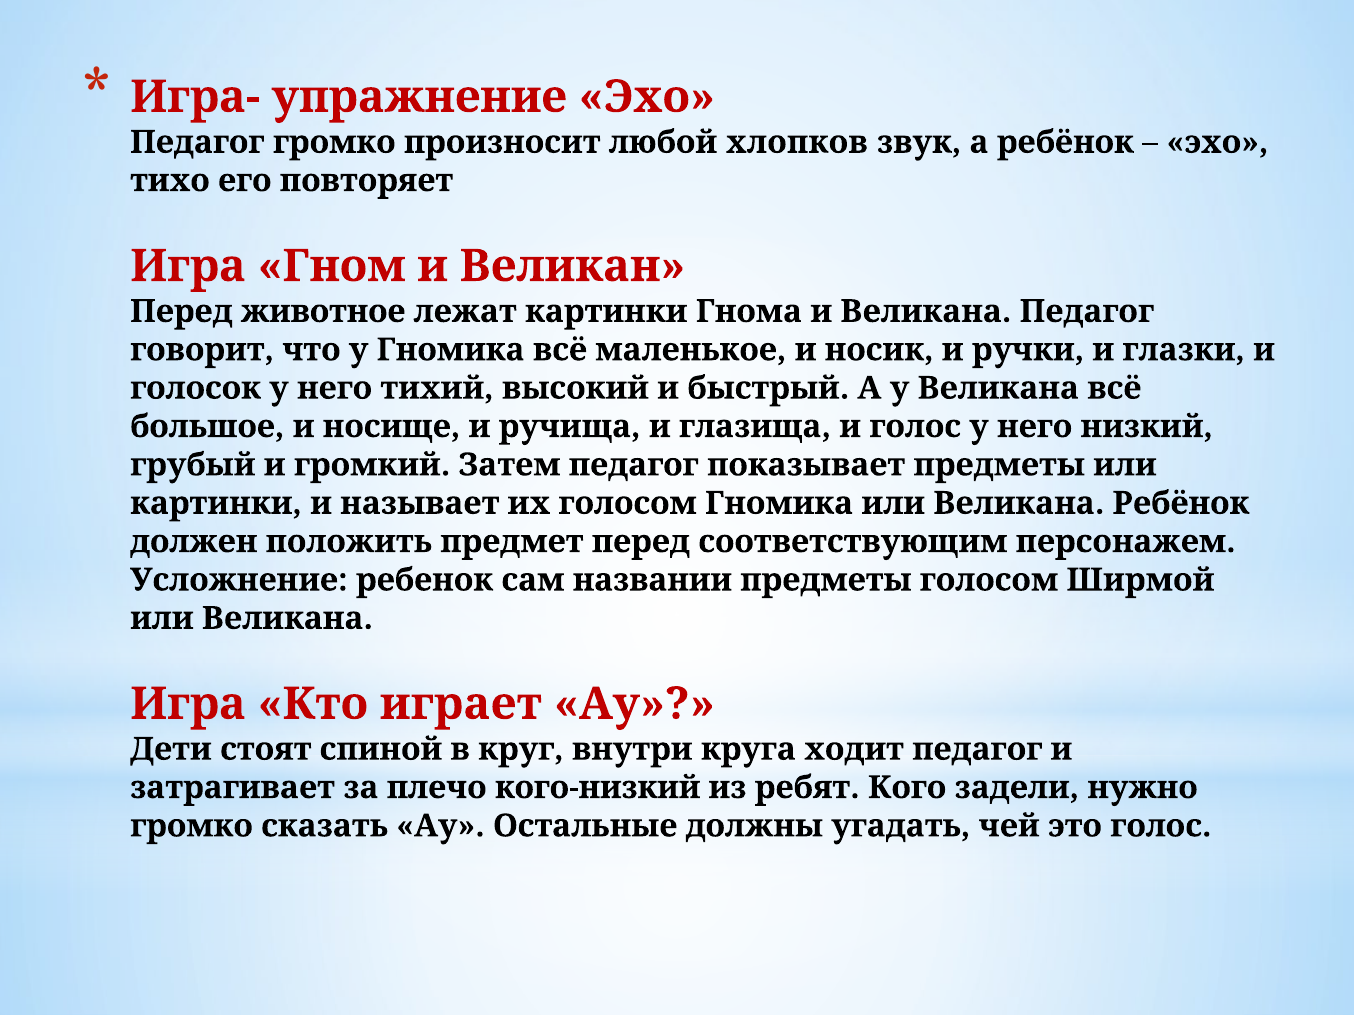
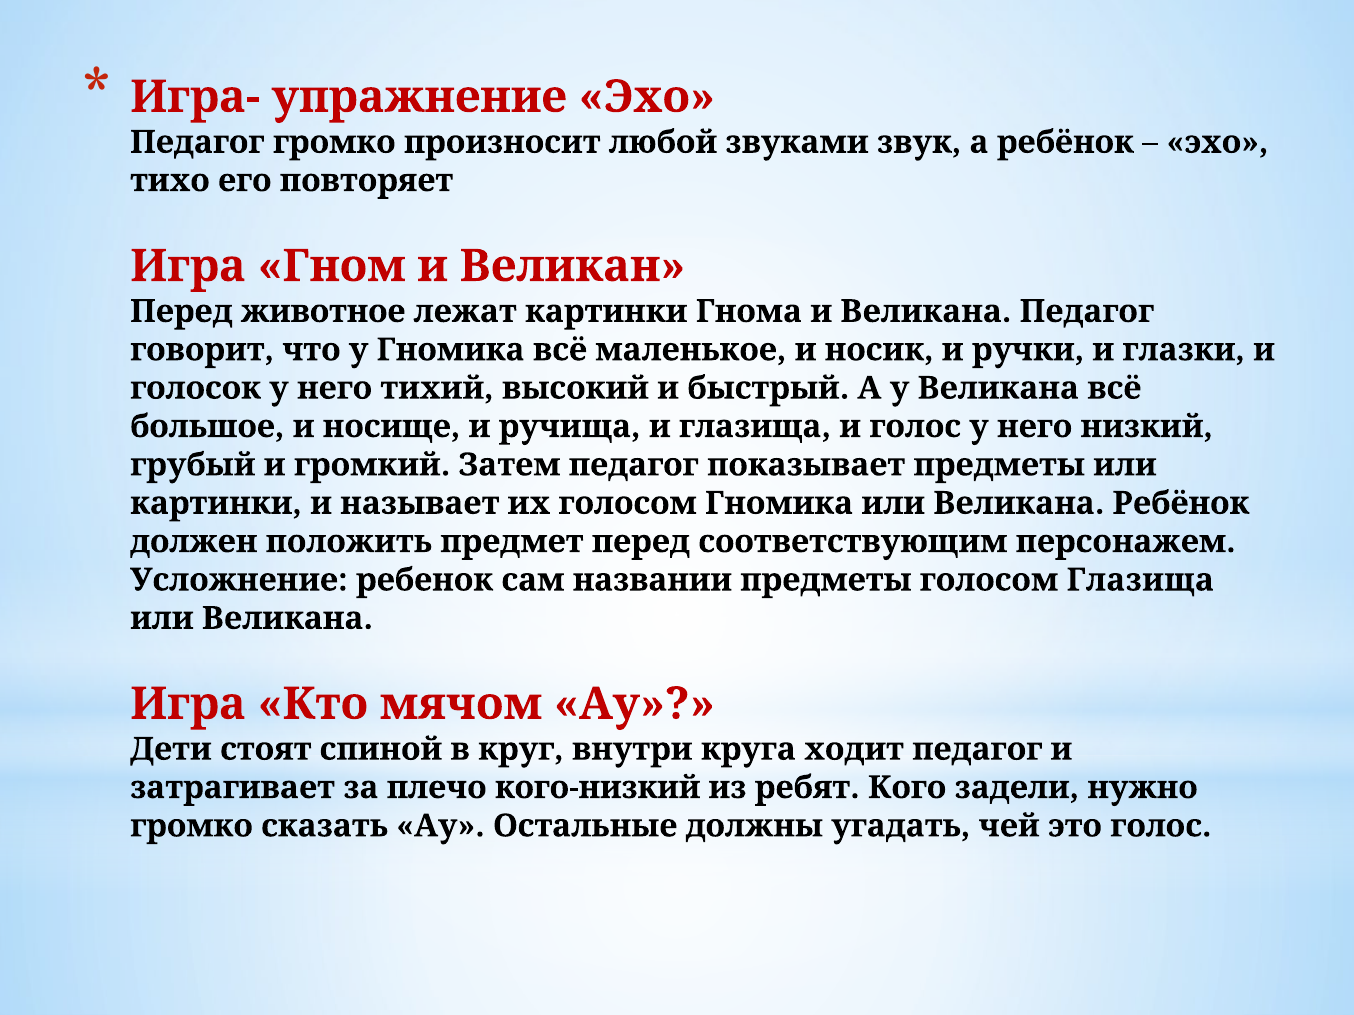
хлопков: хлопков -> звуками (797, 142)
голосом Ширмой: Ширмой -> Глазища (1140, 580)
играет: играет -> мячом (461, 704)
